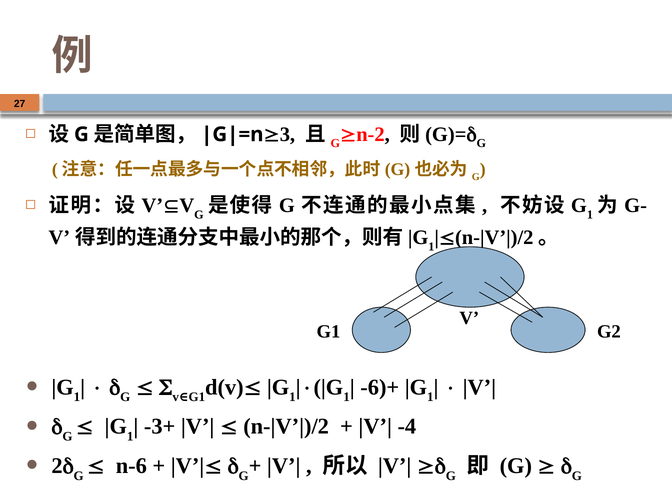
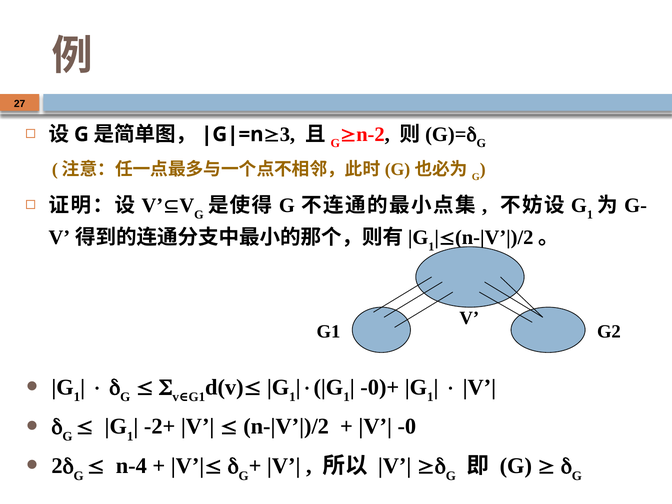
-6)+: -6)+ -> -0)+ (380, 387)
-3+: -3+ -> -2+ (160, 427)
-4: -4 -> -0 (407, 427)
n-6: n-6 -> n-4 (131, 466)
